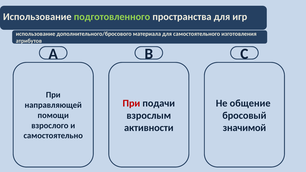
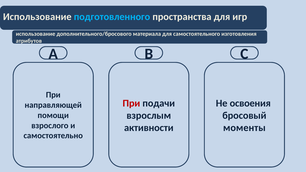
подготовленного colour: light green -> light blue (112, 17)
общение: общение -> освоения (250, 103)
значимой: значимой -> моменты (244, 128)
